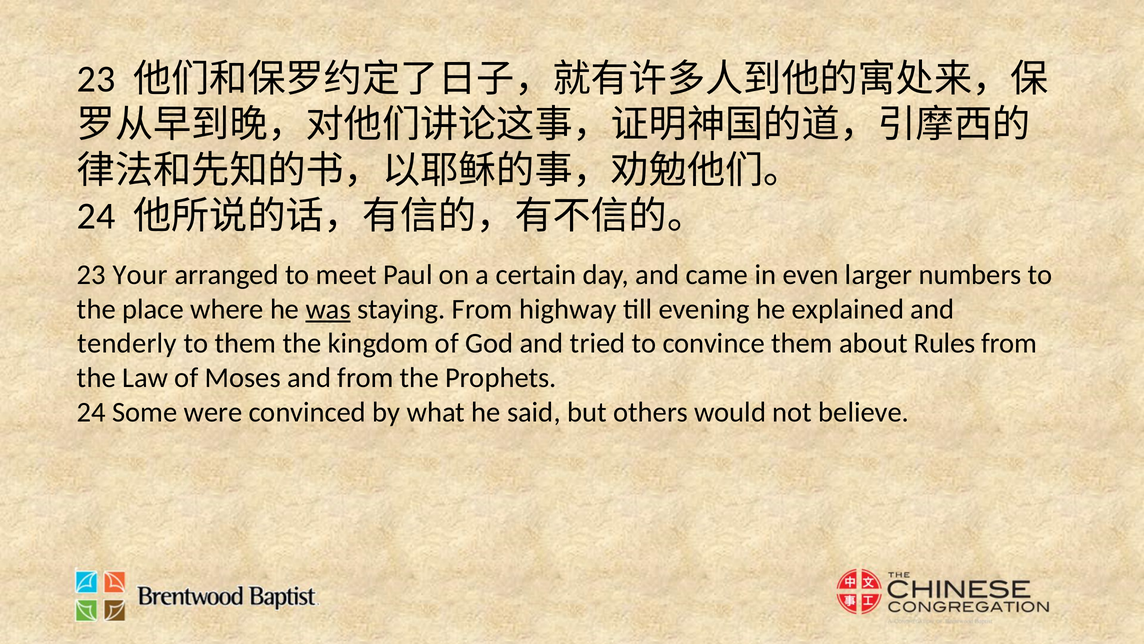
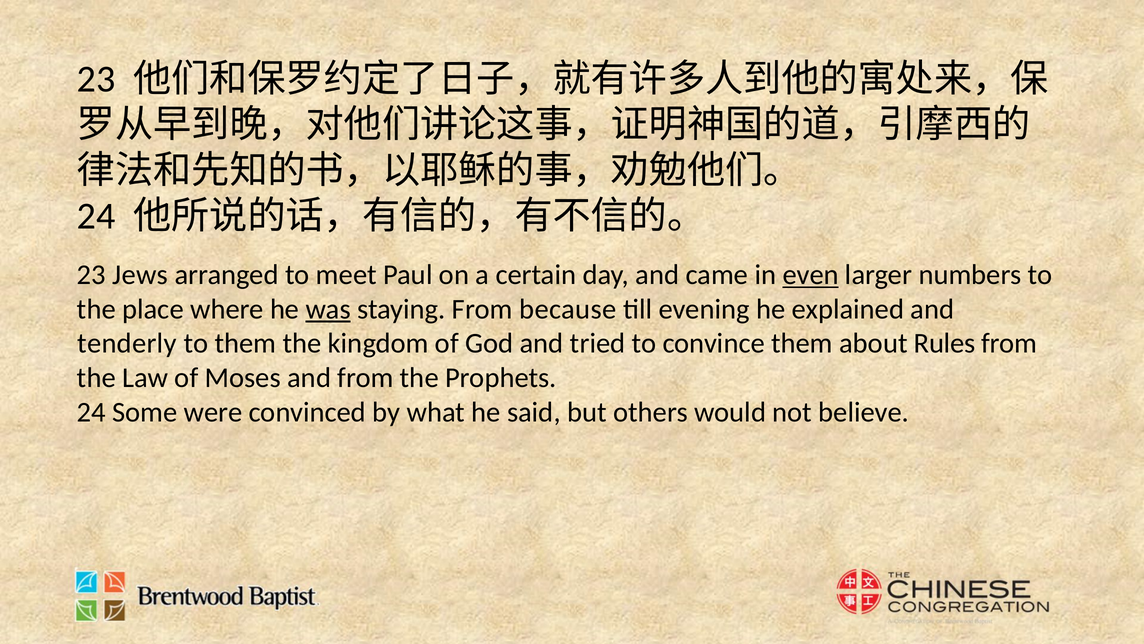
Your: Your -> Jews (140, 275)
even underline: none -> present (811, 275)
highway: highway -> because (568, 309)
